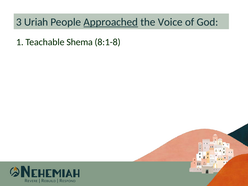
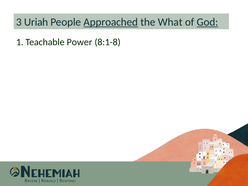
Voice: Voice -> What (170, 22)
God underline: none -> present (208, 22)
Shema: Shema -> Power (79, 42)
